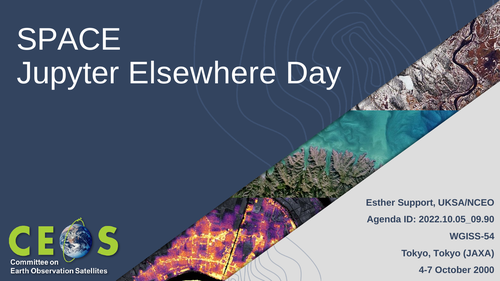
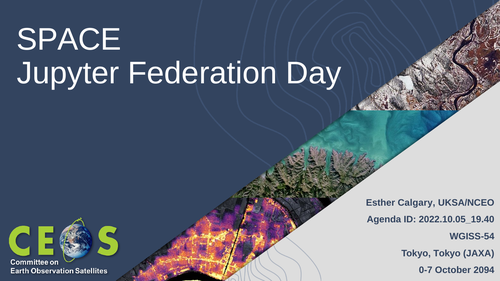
Elsewhere: Elsewhere -> Federation (202, 73)
Support: Support -> Calgary (417, 203)
2022.10.05_09.90: 2022.10.05_09.90 -> 2022.10.05_19.40 (457, 220)
4-7: 4-7 -> 0-7 (426, 270)
2000: 2000 -> 2094 (484, 270)
